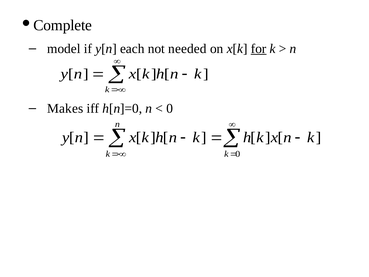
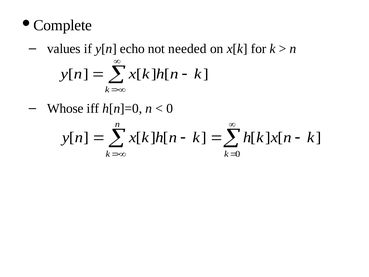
model: model -> values (64, 49)
each: each -> echo (132, 49)
for underline: present -> none (259, 49)
Makes: Makes -> Whose (65, 108)
